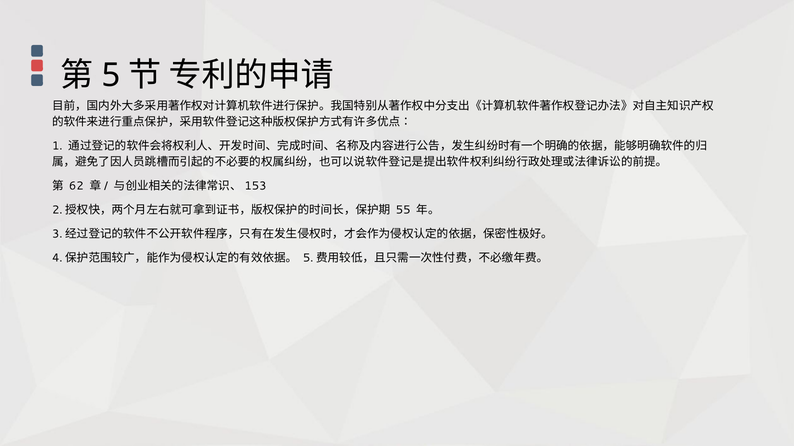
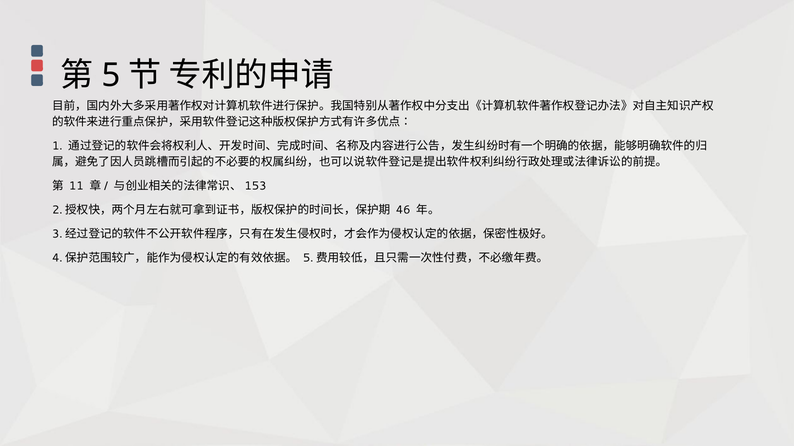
62: 62 -> 11 (76, 186)
55: 55 -> 46 (403, 210)
